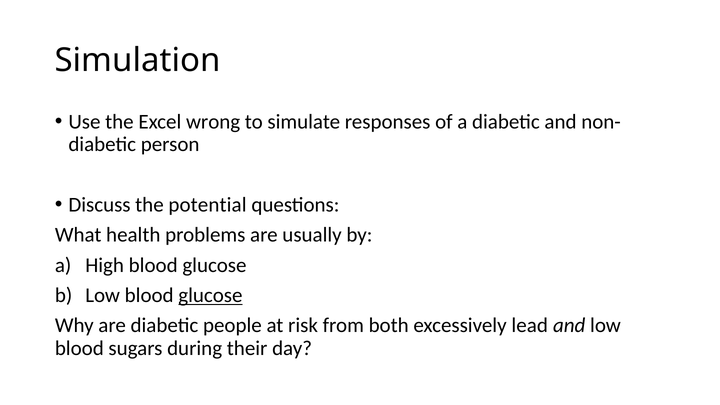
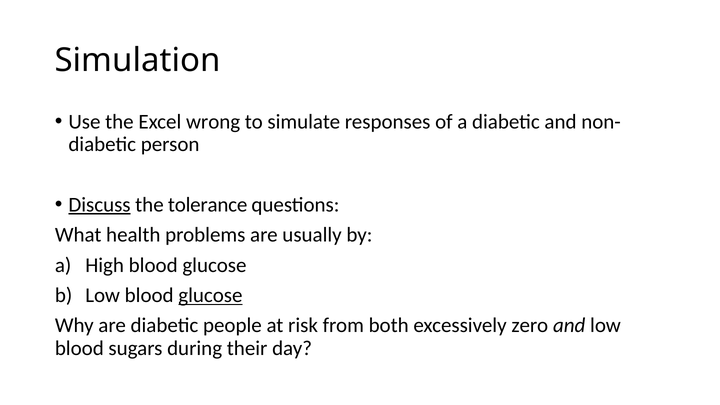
Discuss underline: none -> present (99, 205)
potential: potential -> tolerance (208, 205)
lead: lead -> zero (530, 326)
